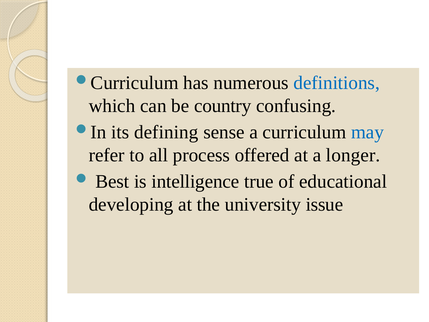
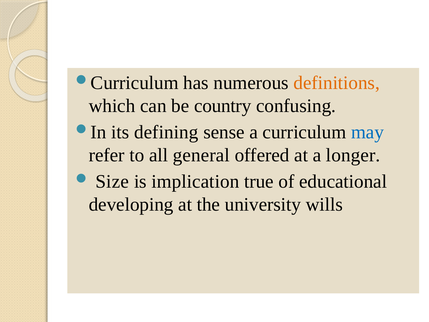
definitions colour: blue -> orange (337, 83)
process: process -> general (201, 155)
Best: Best -> Size (112, 182)
intelligence: intelligence -> implication (195, 182)
issue: issue -> wills (324, 204)
